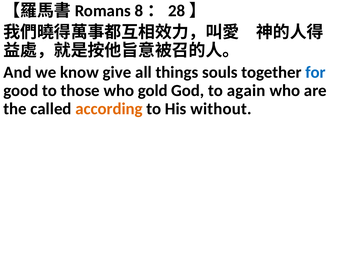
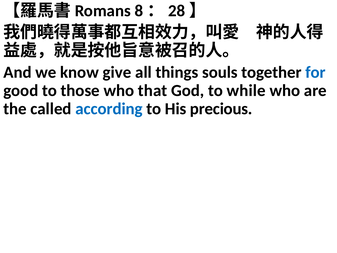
gold: gold -> that (153, 91)
again: again -> while (246, 91)
according colour: orange -> blue (109, 109)
without: without -> precious (221, 109)
